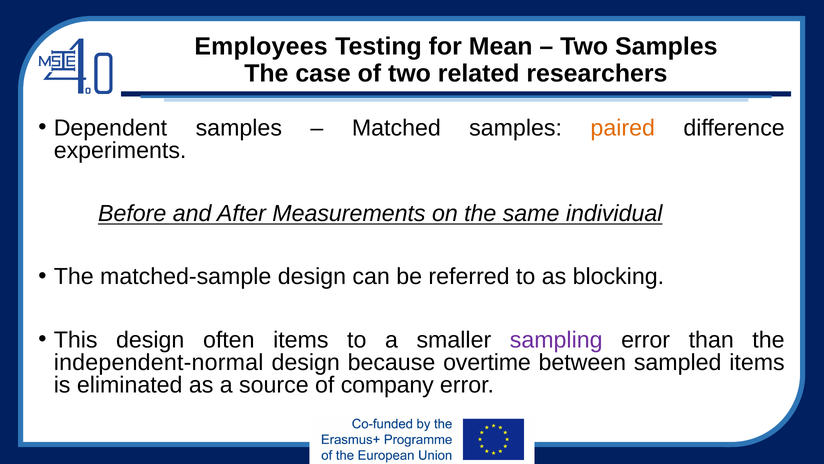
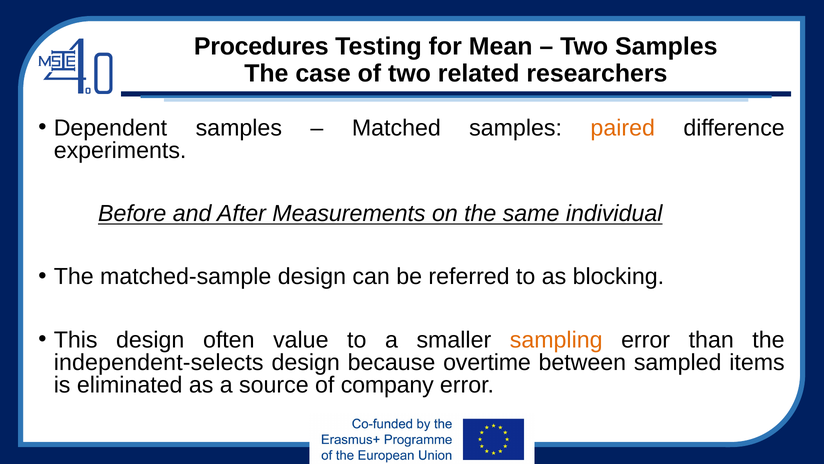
Employees: Employees -> Procedures (261, 47)
often items: items -> value (301, 340)
sampling colour: purple -> orange (556, 340)
independent-normal: independent-normal -> independent-selects (159, 362)
